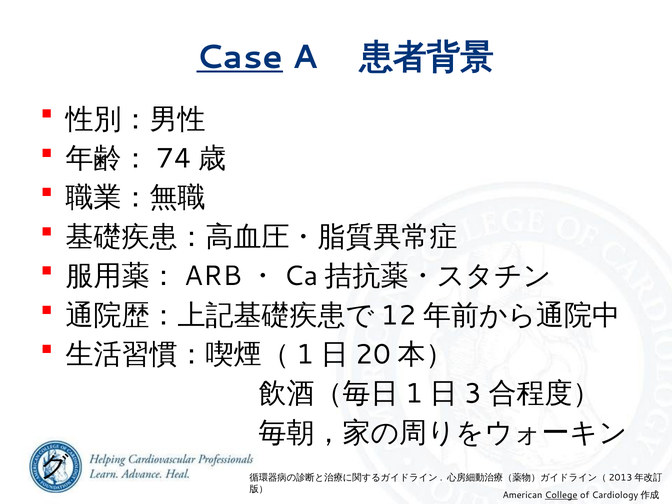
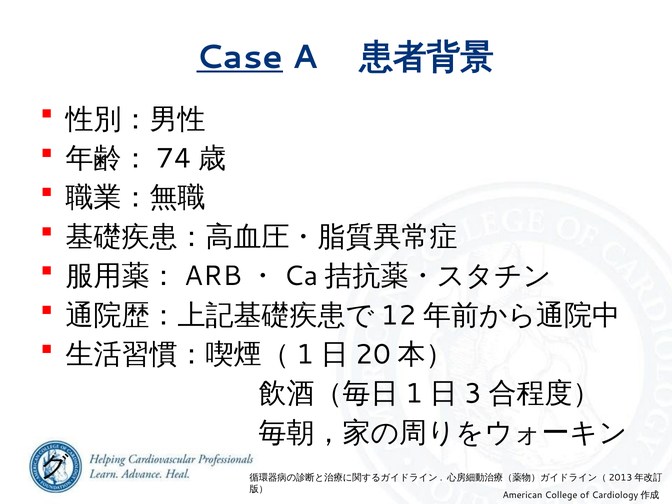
College underline: present -> none (561, 495)
